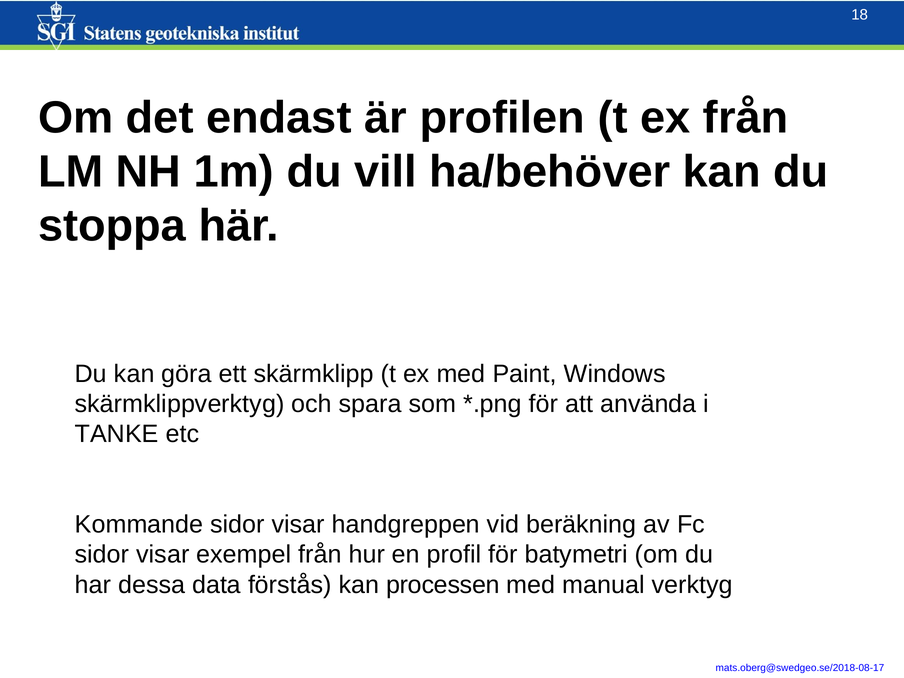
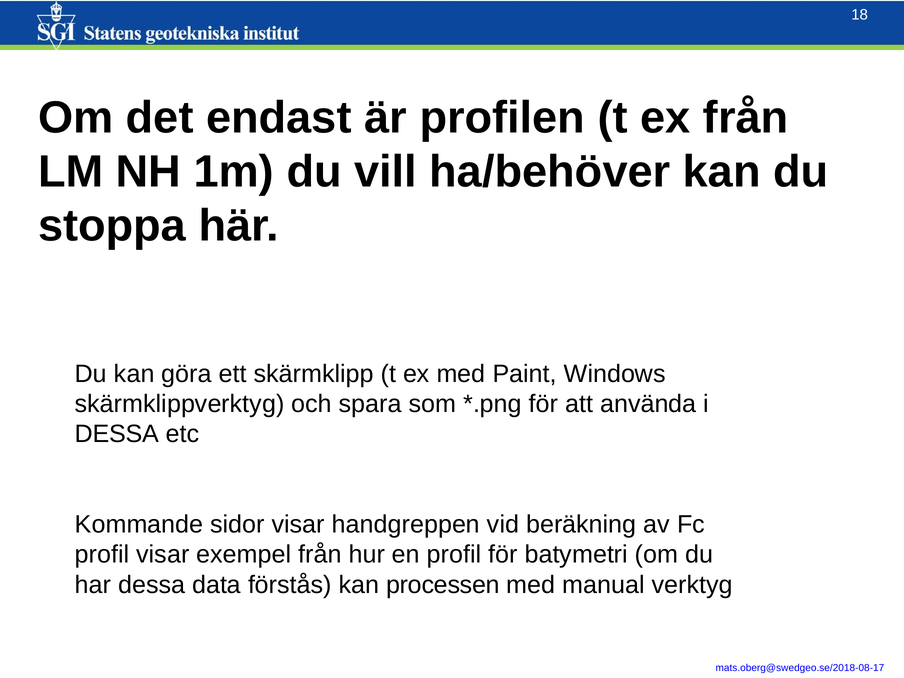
TANKE: TANKE -> DESSA (117, 434)
sidor: sidor -> profil (102, 555)
